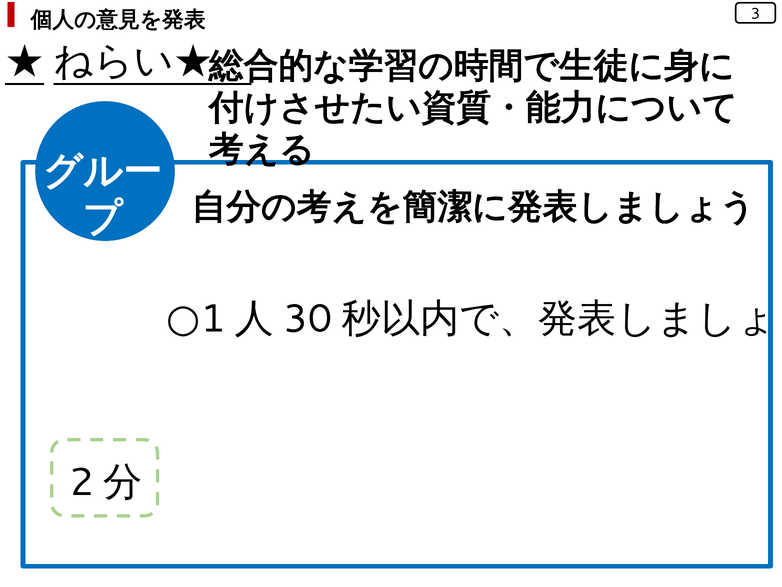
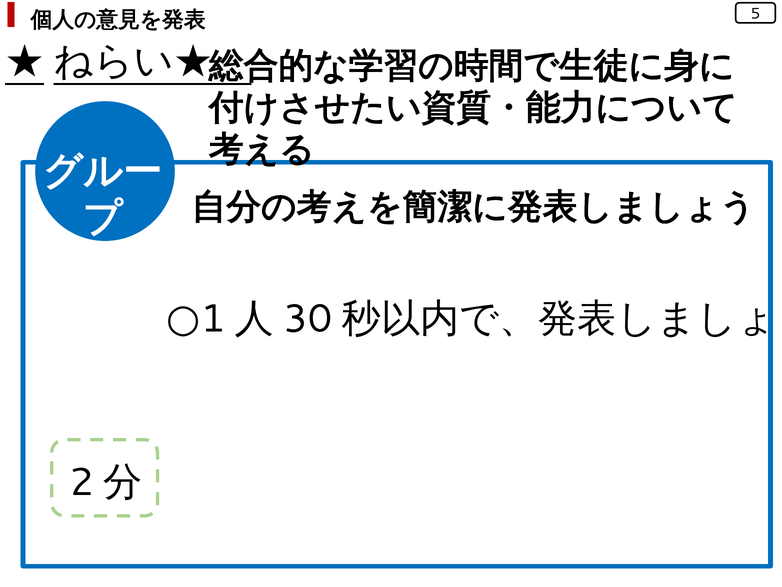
3: 3 -> 5 (755, 14)
